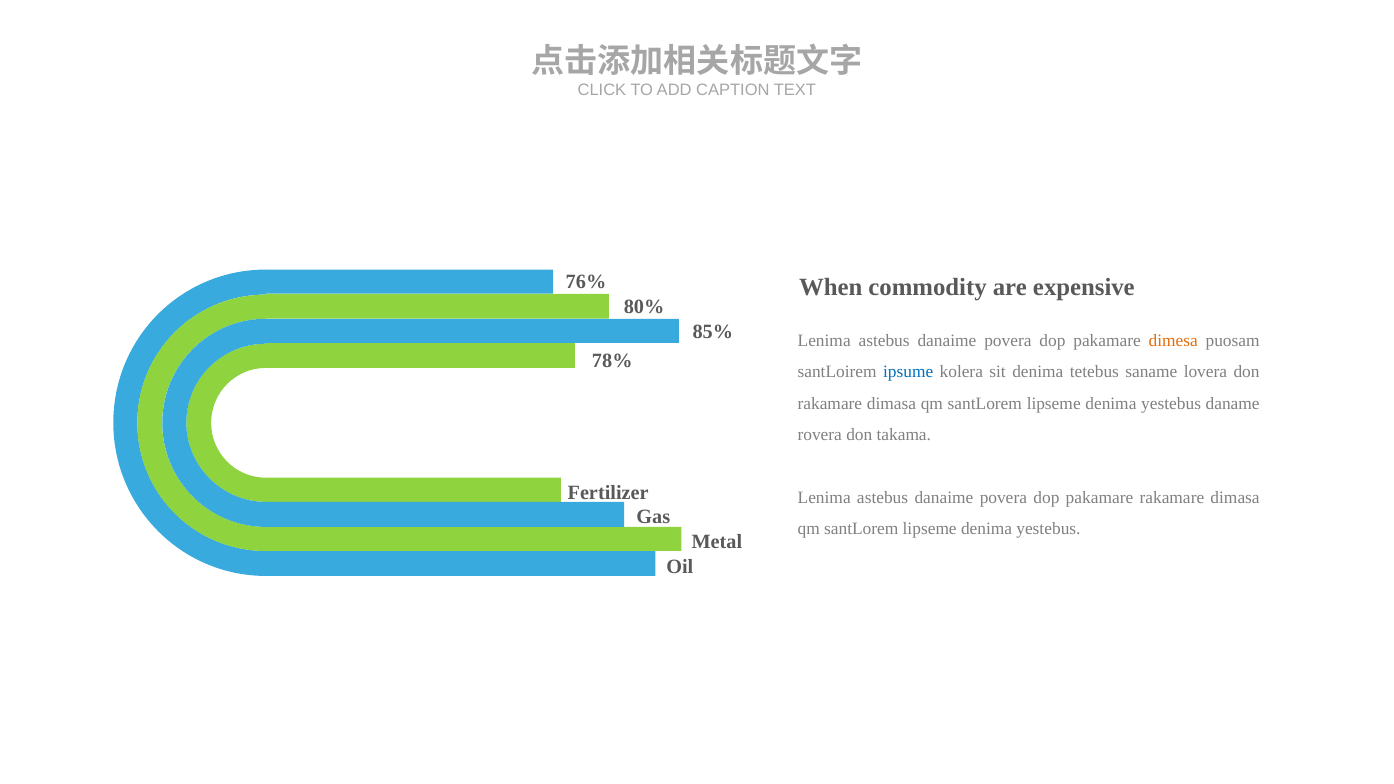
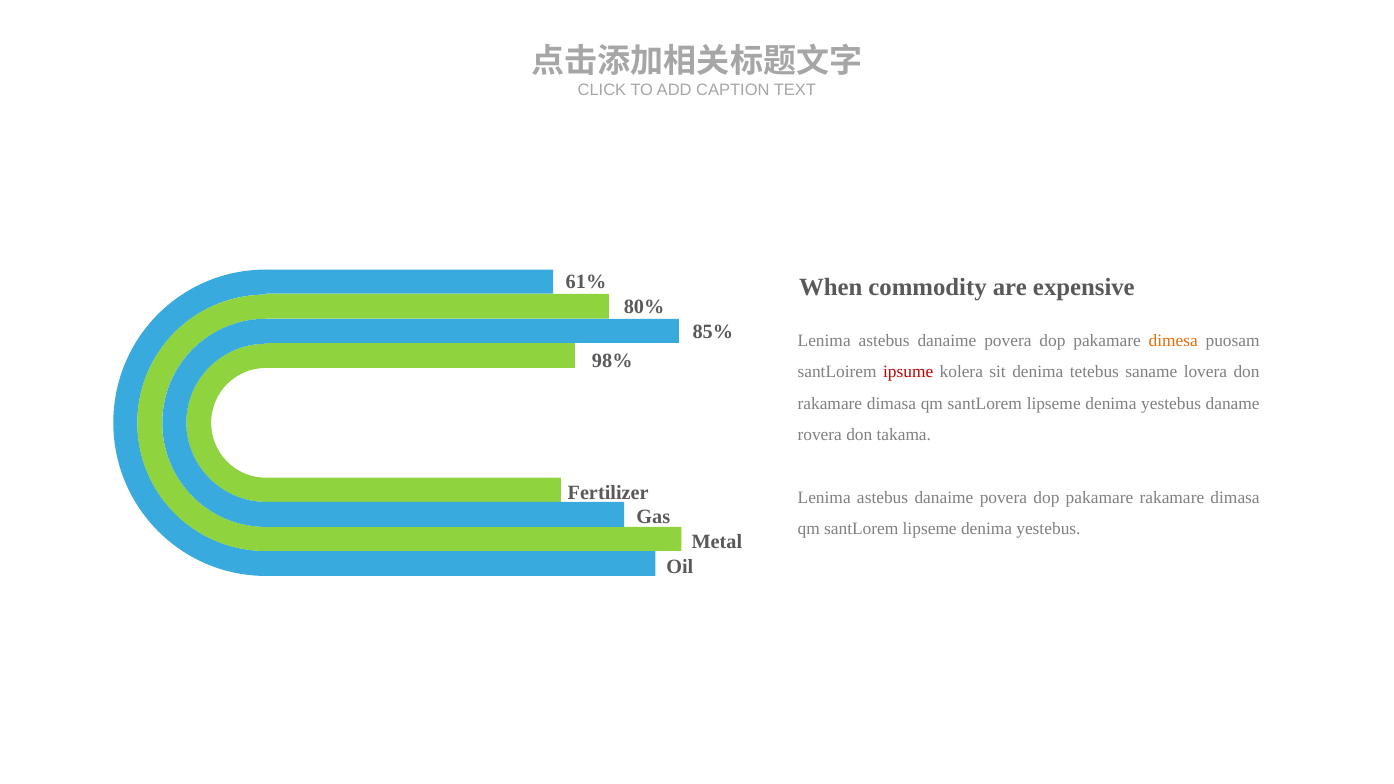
76%: 76% -> 61% (586, 282)
78%: 78% -> 98% (612, 361)
ipsume colour: blue -> red (908, 372)
